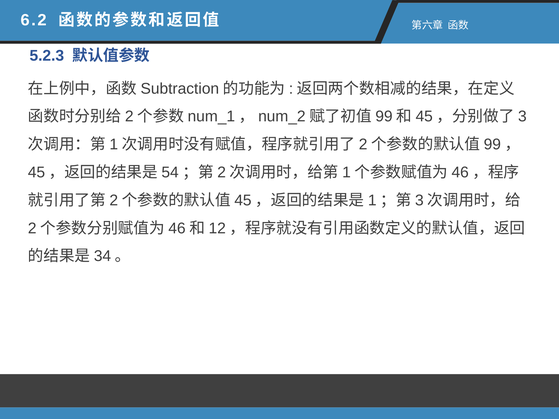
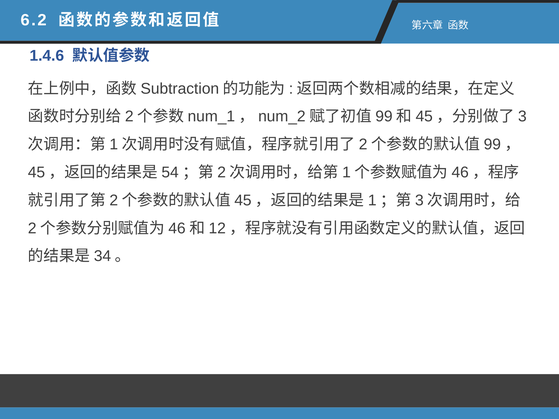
5.2.3: 5.2.3 -> 1.4.6 (47, 56)
